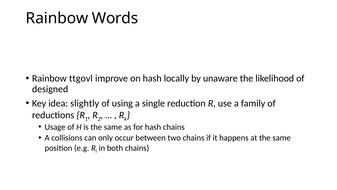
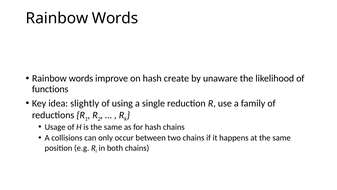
ttgovl: ttgovl -> words (81, 78)
locally: locally -> create (176, 78)
designed: designed -> functions (50, 89)
